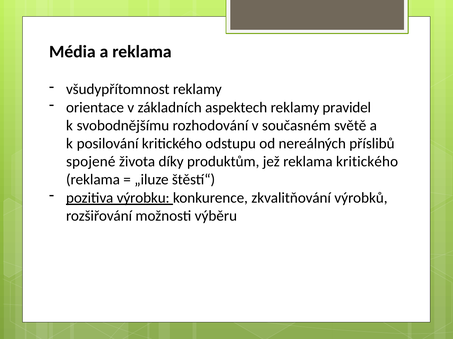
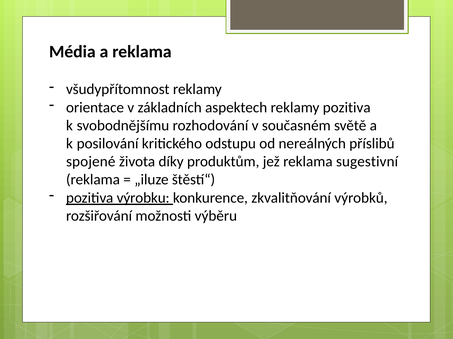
reklamy pravidel: pravidel -> pozitiva (347, 108)
reklama kritického: kritického -> sugestivní (367, 162)
